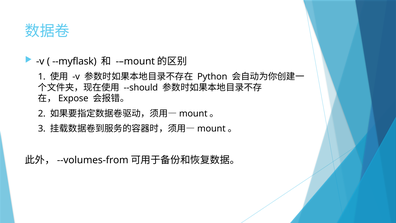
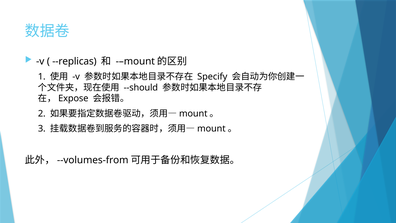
--myflask: --myflask -> --replicas (74, 61)
Python: Python -> Specify (212, 77)
